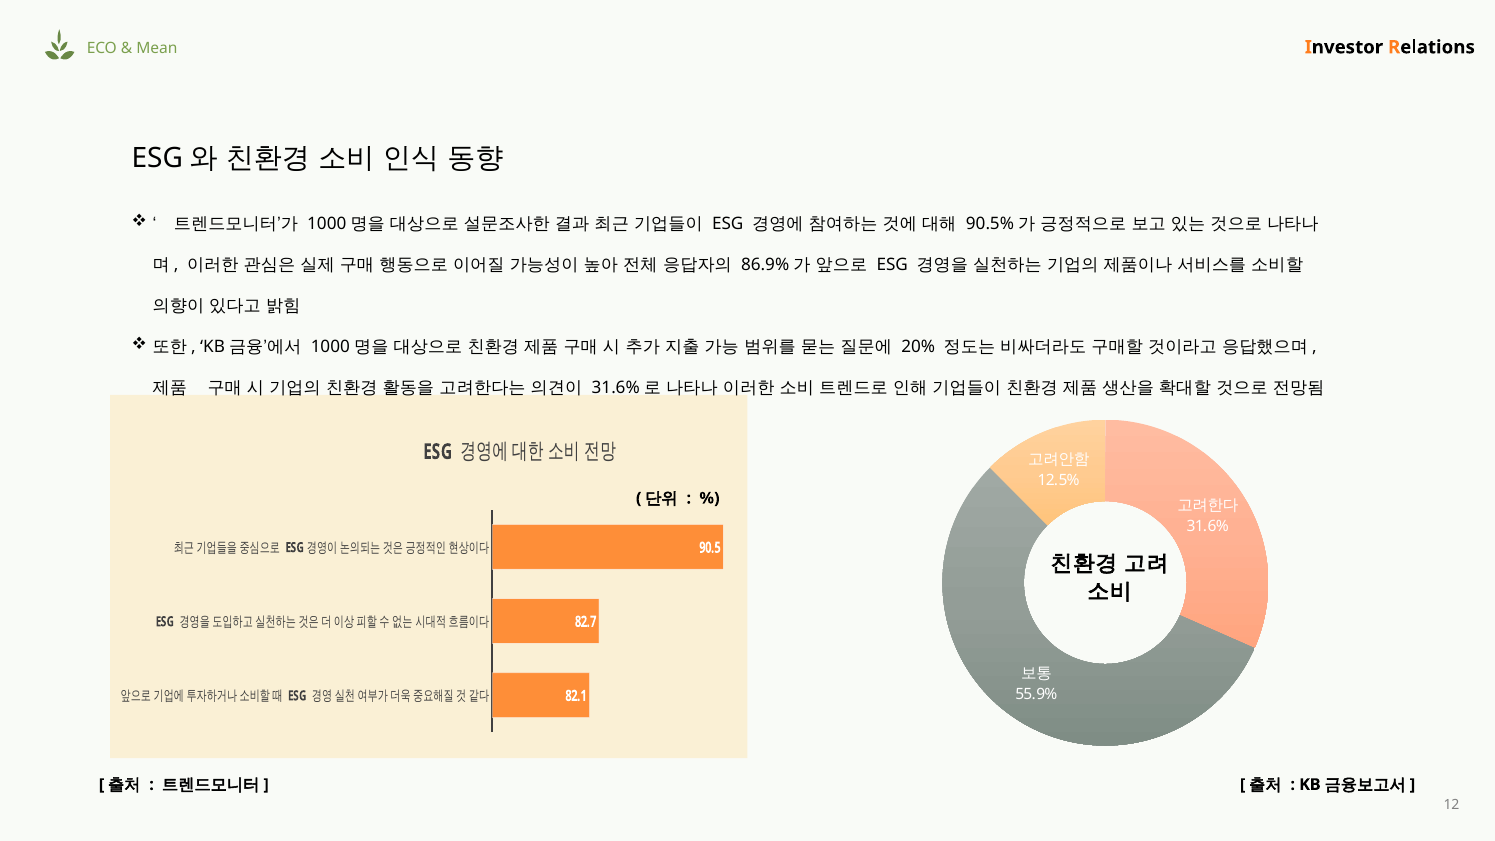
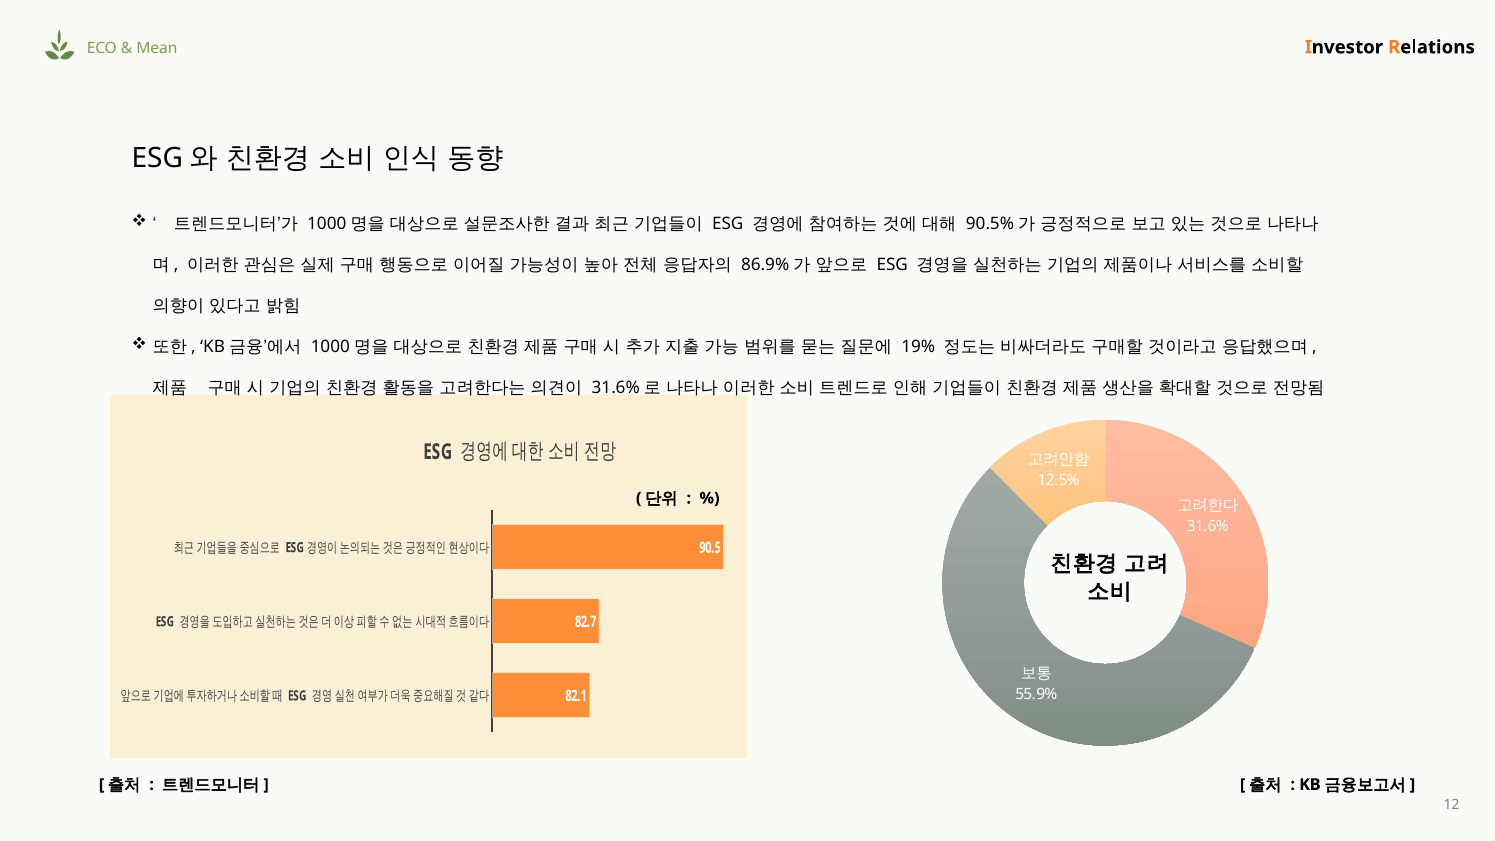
20%: 20% -> 19% (918, 347)
